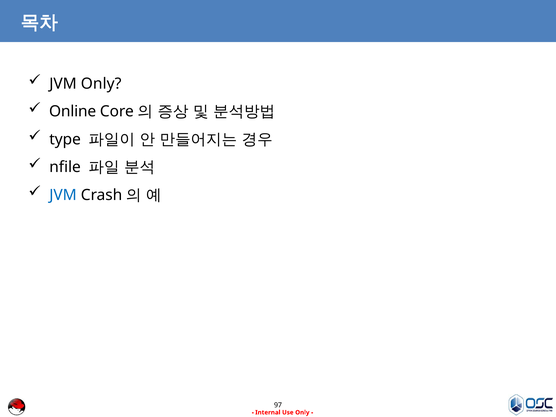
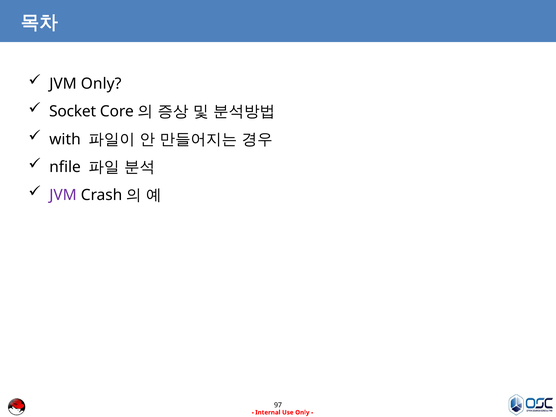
Online: Online -> Socket (73, 112)
type: type -> with (65, 139)
JVM colour: blue -> purple (63, 195)
